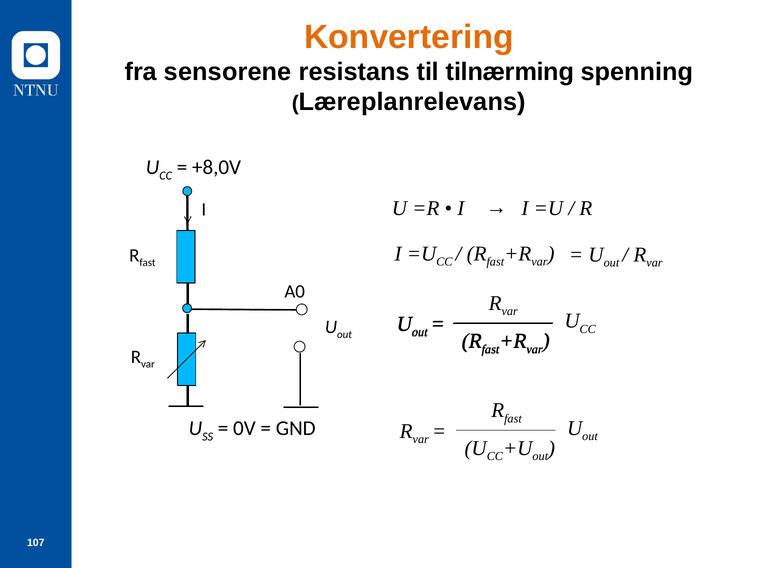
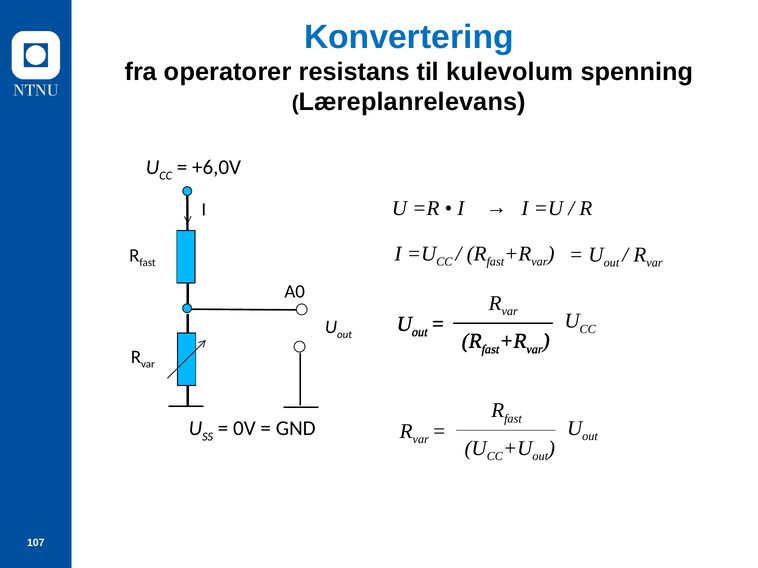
Konvertering colour: orange -> blue (409, 37)
sensorene: sensorene -> operatorer (228, 72)
tilnærming: tilnærming -> kulevolum (510, 72)
+8,0V: +8,0V -> +6,0V (217, 167)
